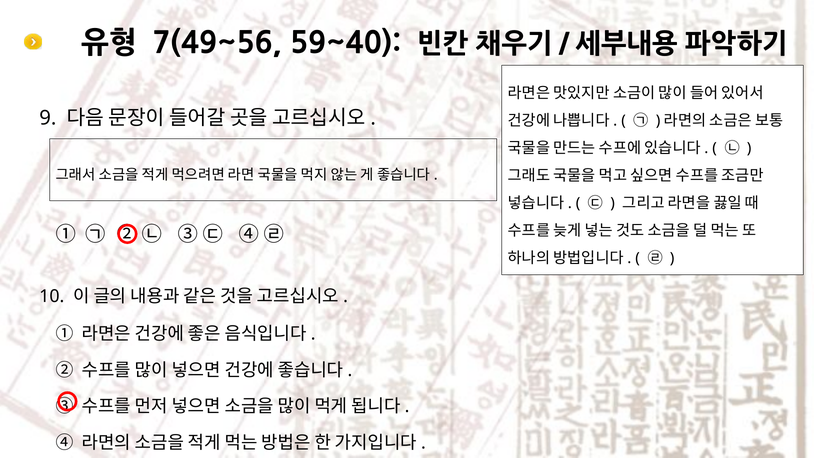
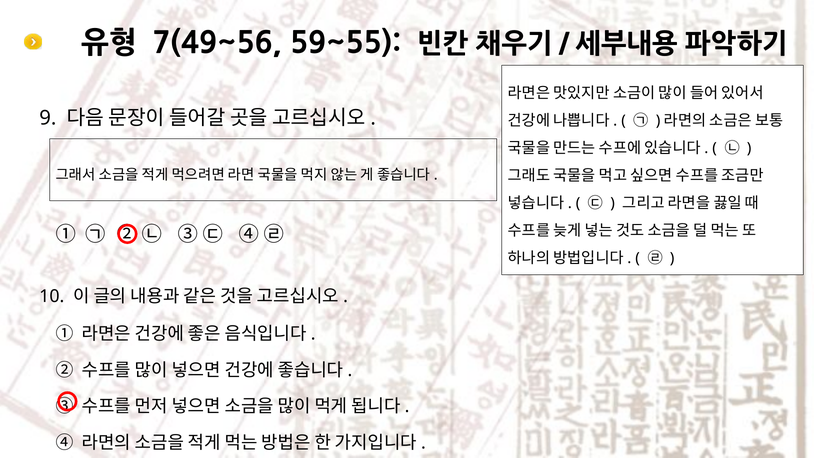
59~40: 59~40 -> 59~55 (346, 44)
